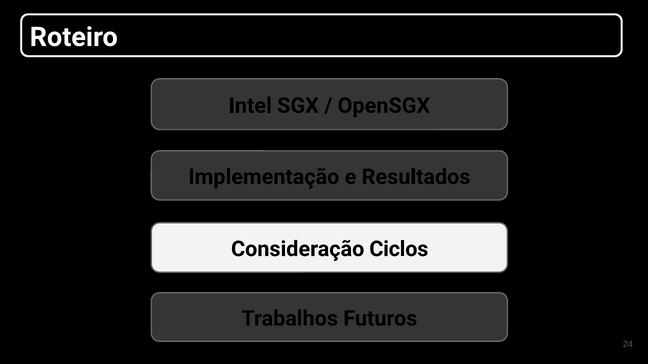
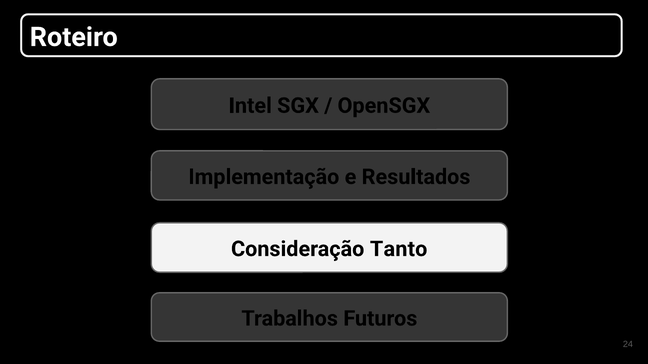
Ciclos: Ciclos -> Tanto (399, 249)
